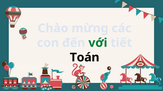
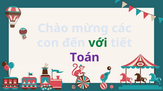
Toán colour: black -> purple (85, 58)
